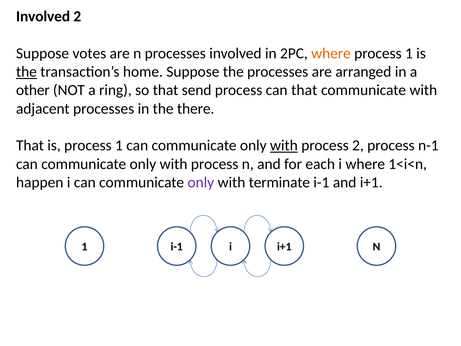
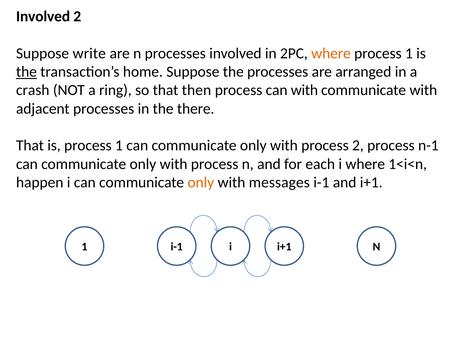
votes: votes -> write (89, 53)
other: other -> crash (33, 90)
send: send -> then (197, 90)
can that: that -> with (304, 90)
with underline: present -> none (284, 145)
only colour: purple -> orange (201, 182)
terminate: terminate -> messages (279, 182)
